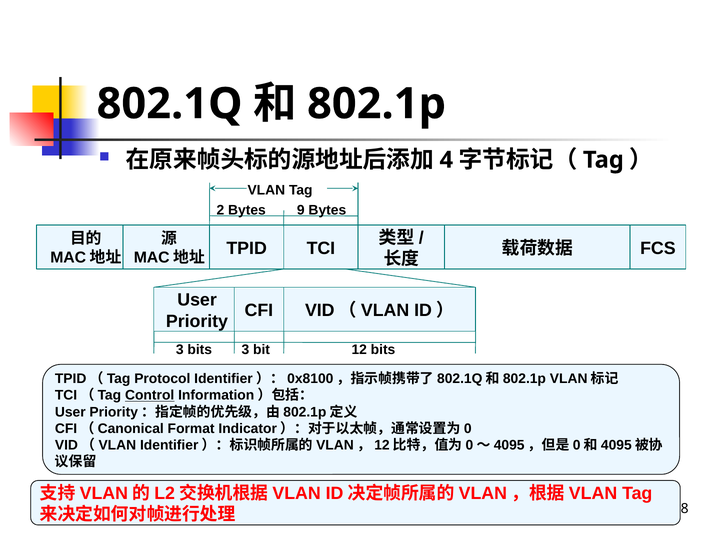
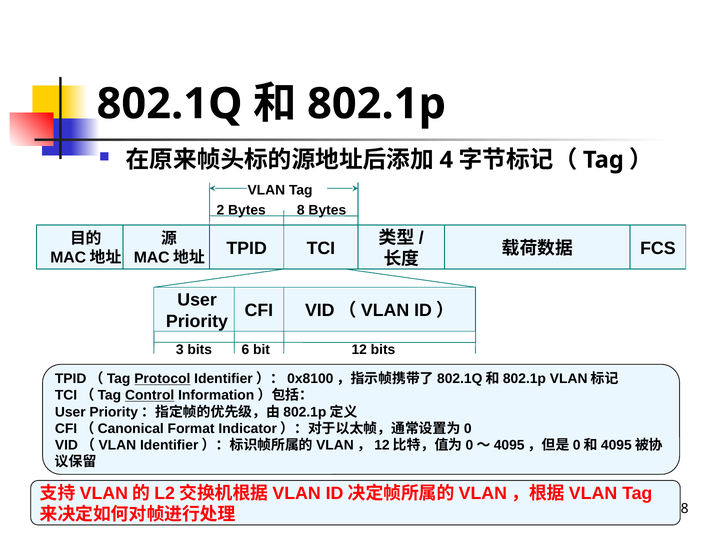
9: 9 -> 8 (301, 210)
bits 3: 3 -> 6 (245, 349)
Protocol underline: none -> present (162, 378)
